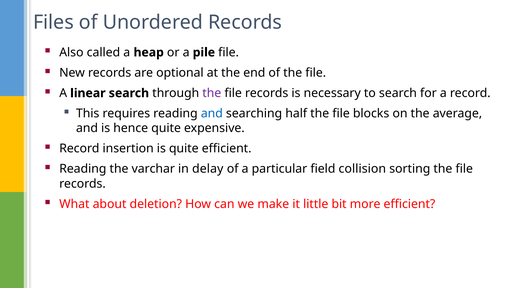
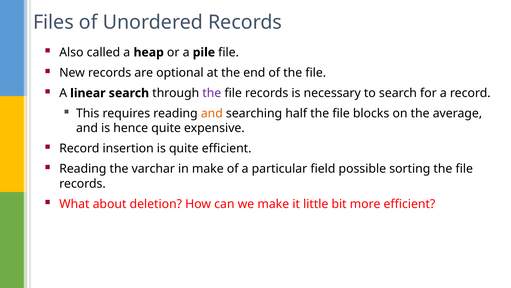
and colour: blue -> orange (212, 113)
in delay: delay -> make (208, 169)
collision: collision -> possible (362, 169)
